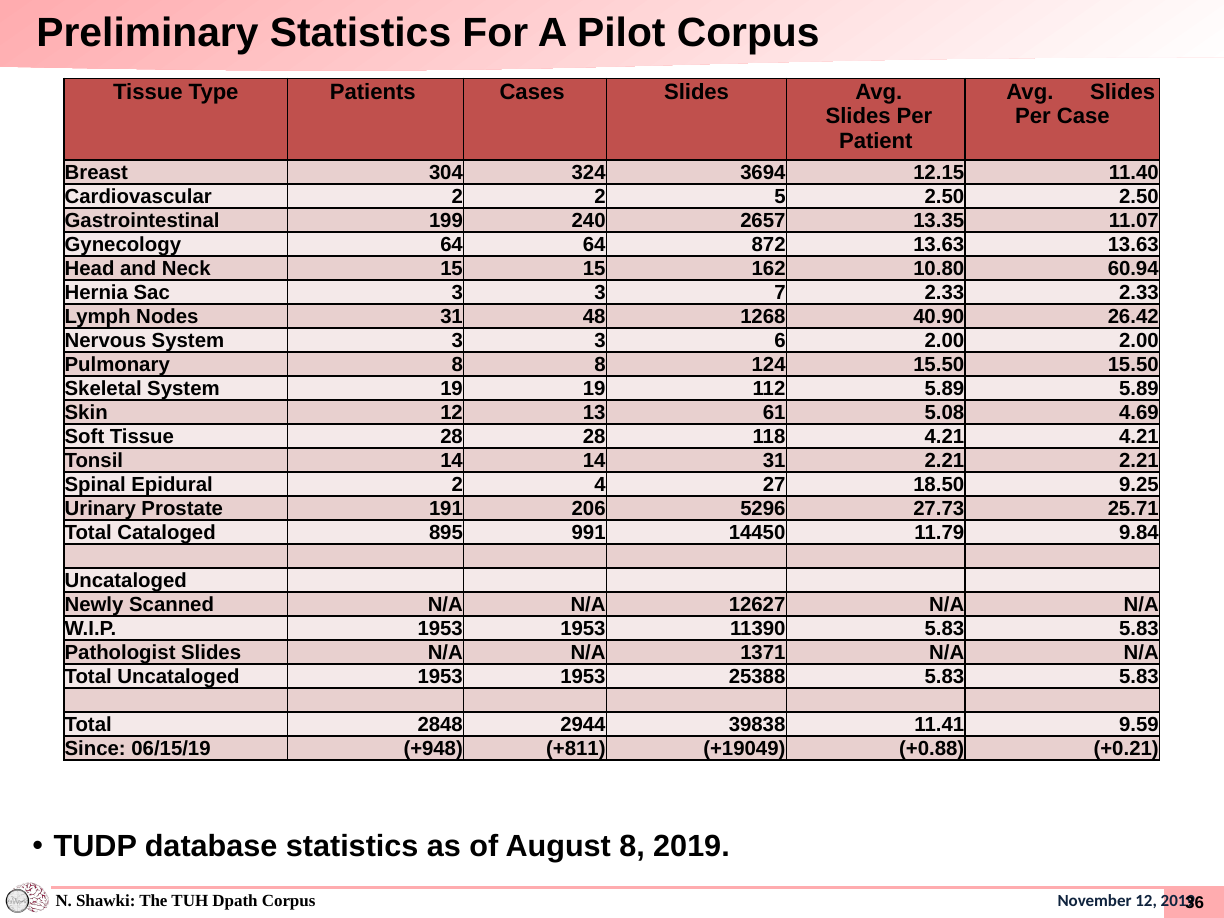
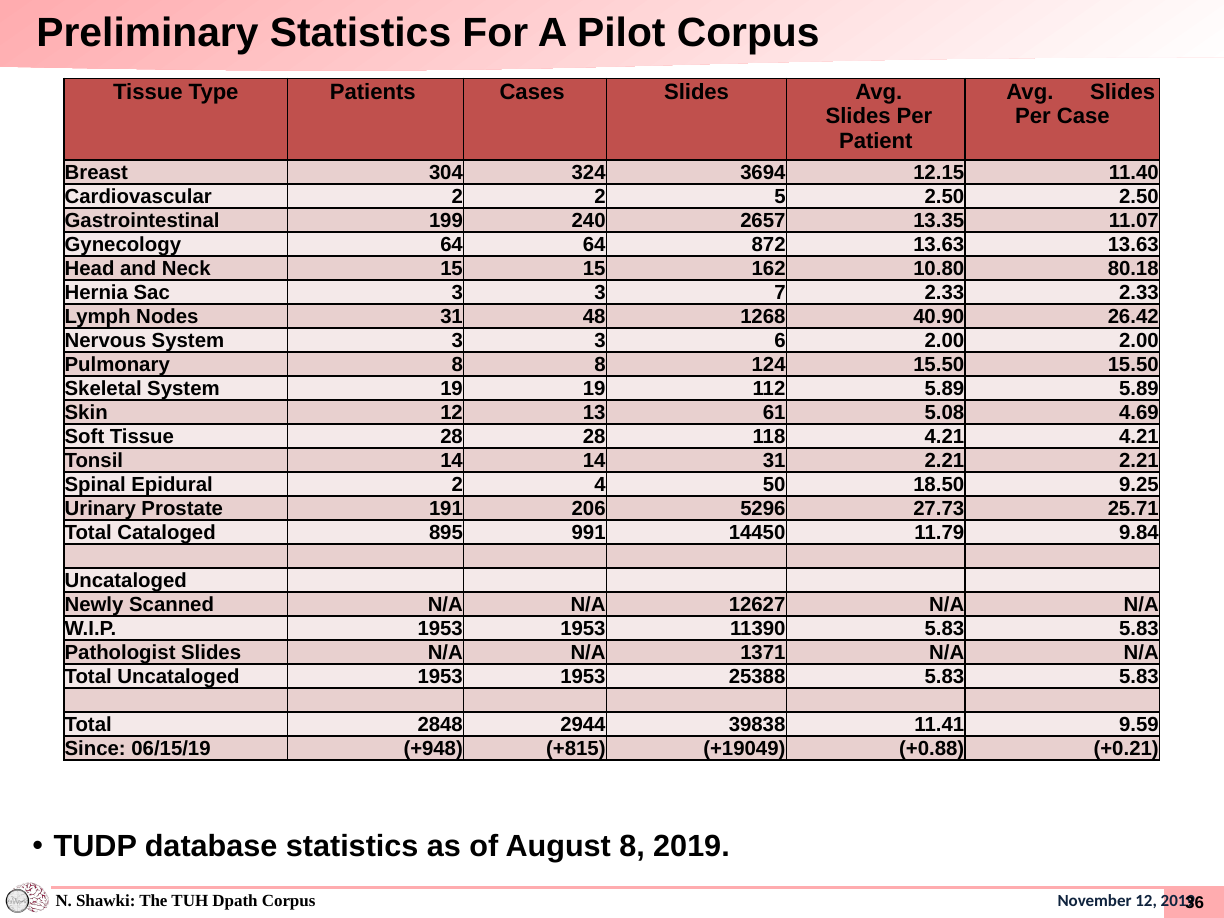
60.94: 60.94 -> 80.18 (1133, 269)
27: 27 -> 50 (774, 485)
+811: +811 -> +815 (576, 749)
